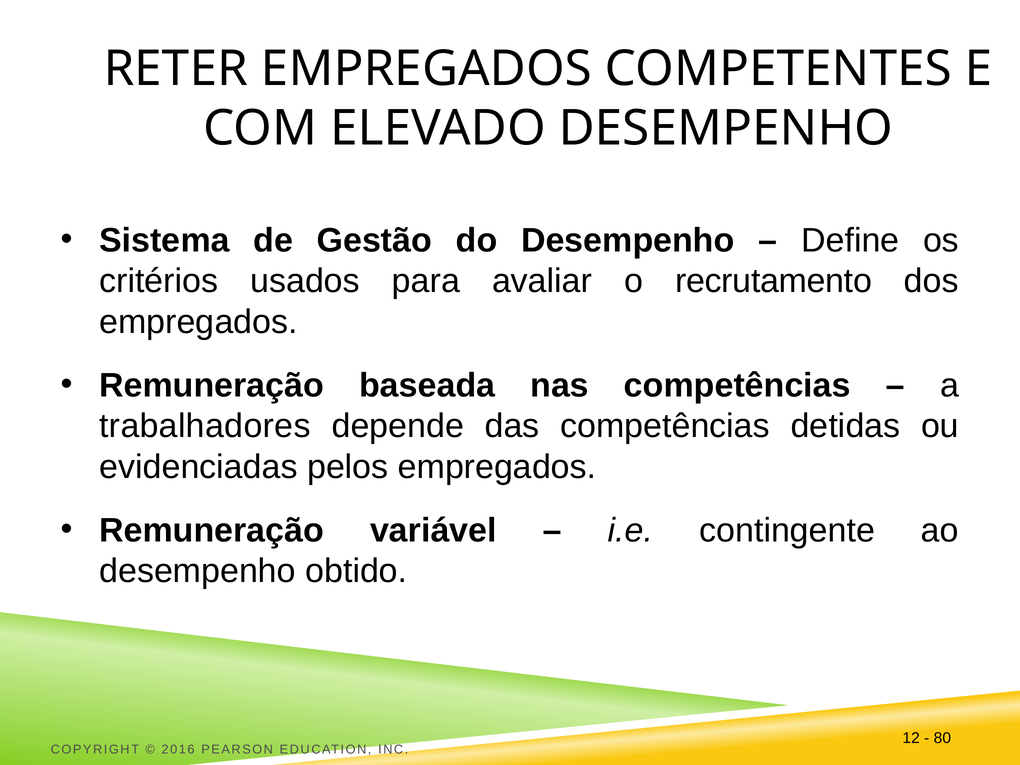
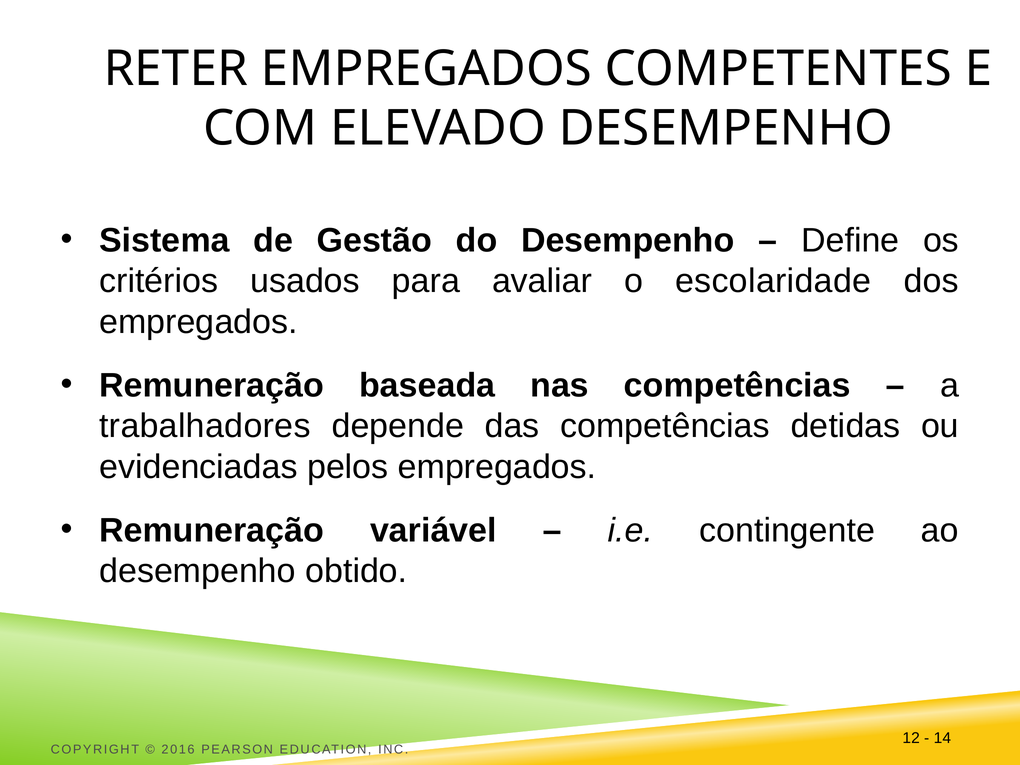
recrutamento: recrutamento -> escolaridade (773, 281)
80: 80 -> 14 (942, 738)
